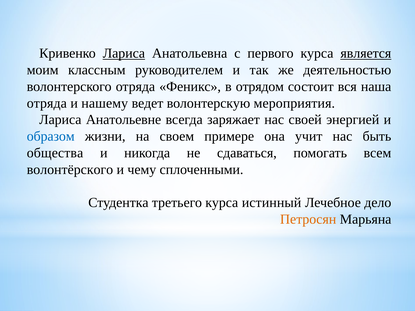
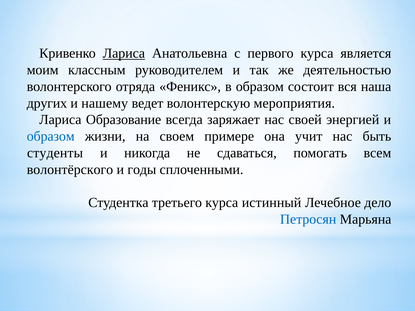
является underline: present -> none (366, 53)
в отрядом: отрядом -> образом (260, 87)
отряда: отряда -> других (47, 103)
Анатольевне: Анатольевне -> Образование (124, 120)
общества: общества -> студенты (55, 153)
чему: чему -> годы (142, 170)
Петросян colour: orange -> blue (308, 219)
